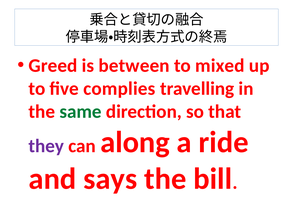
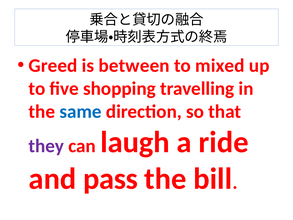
complies: complies -> shopping (119, 89)
same colour: green -> blue (81, 111)
along: along -> laugh (135, 142)
says: says -> pass (110, 179)
